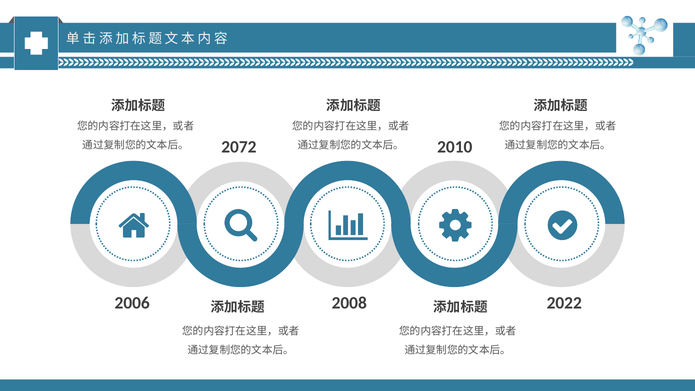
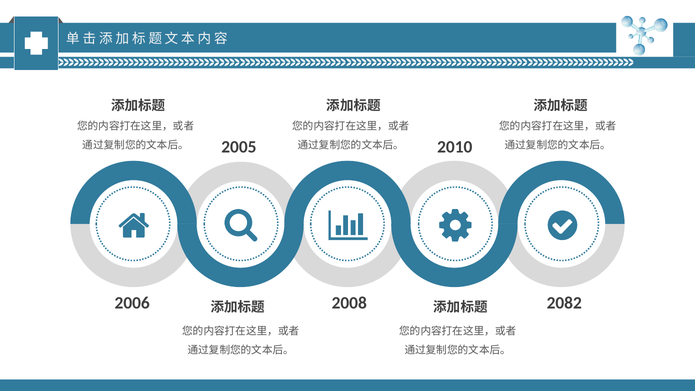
2072: 2072 -> 2005 (239, 147)
2022: 2022 -> 2082 (564, 303)
